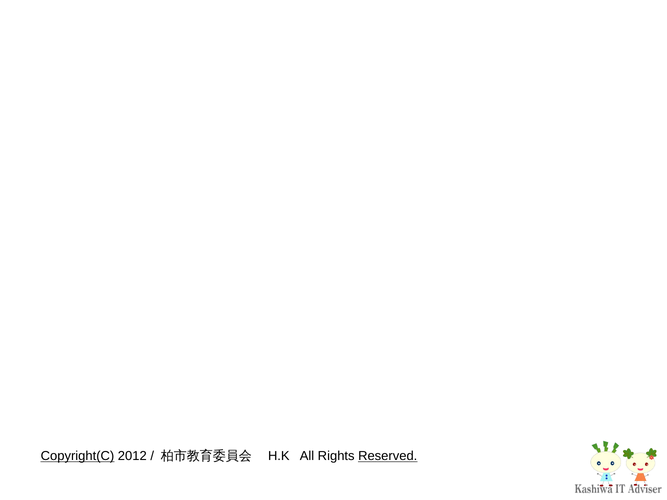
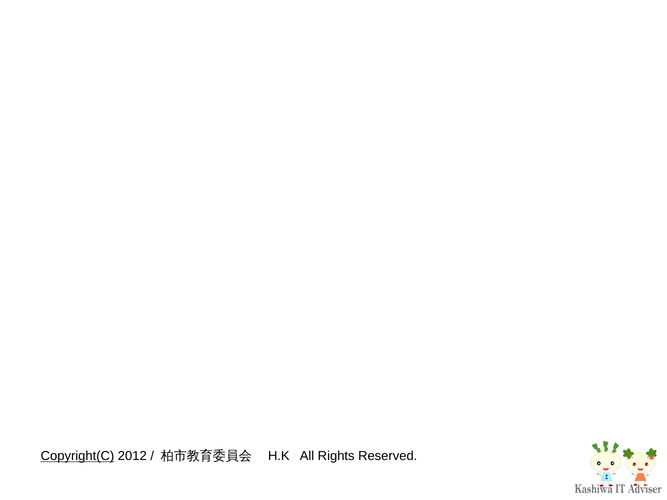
Reserved underline: present -> none (388, 456)
